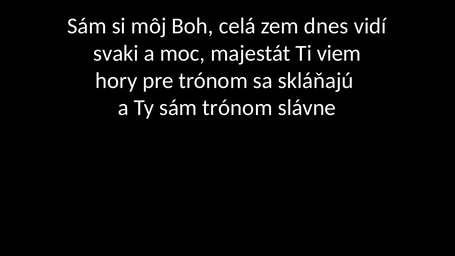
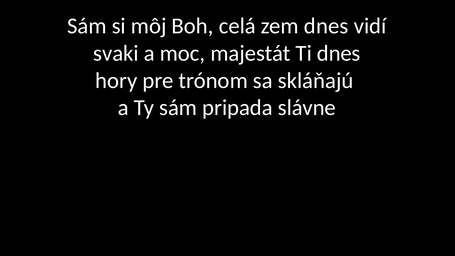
Ti viem: viem -> dnes (339, 53)
sám trónom: trónom -> pripada (237, 108)
